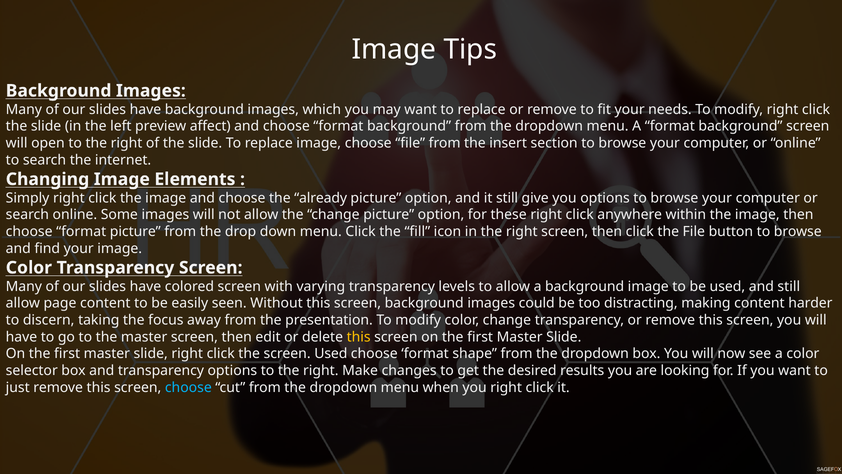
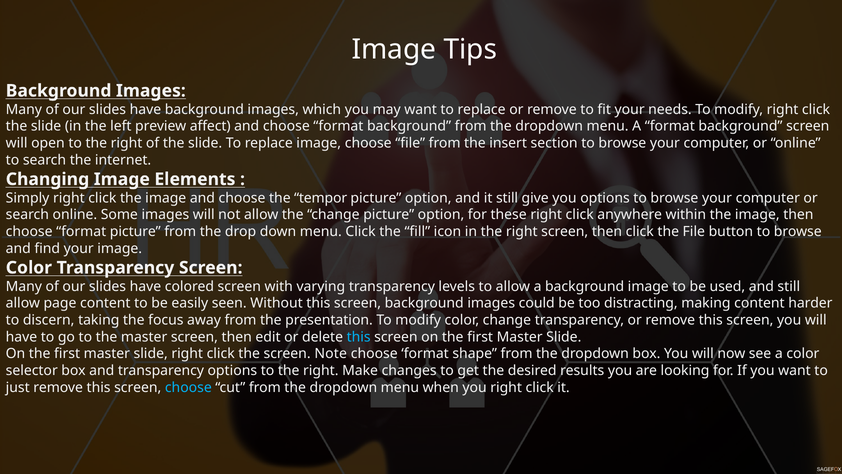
already: already -> tempor (321, 198)
this colour: yellow -> light blue (359, 337)
screen Used: Used -> Note (331, 354)
